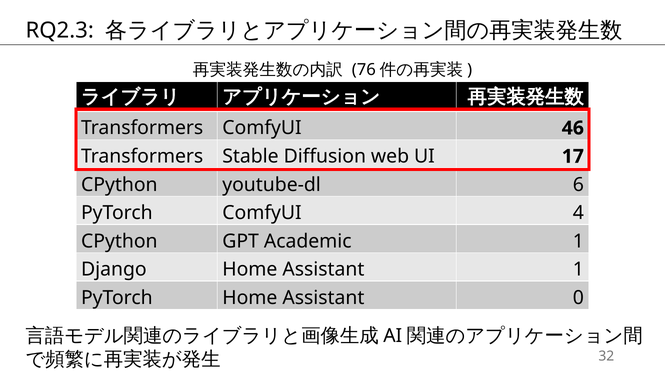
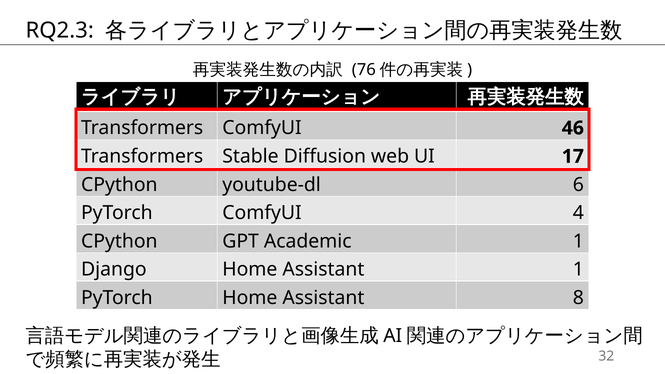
0: 0 -> 8 (578, 298)
